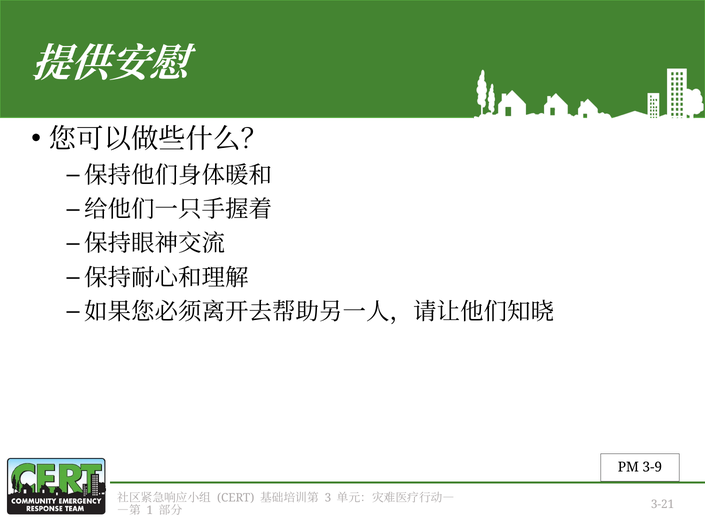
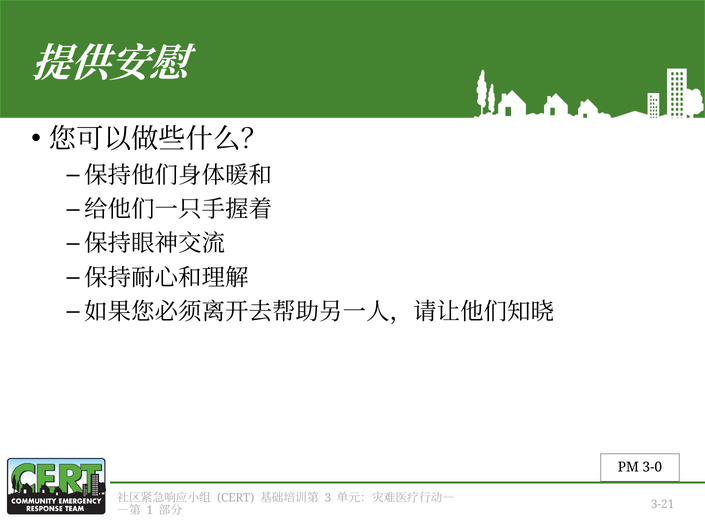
3-9: 3-9 -> 3-0 (652, 467)
